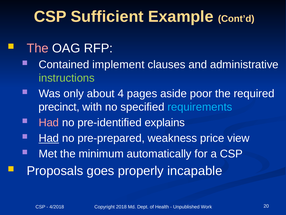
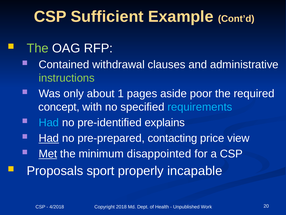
The colour: pink -> light green (38, 48)
implement: implement -> withdrawal (119, 65)
4: 4 -> 1 (121, 93)
precinct: precinct -> concept (59, 107)
Had colour: pink -> light blue (49, 122)
weakness: weakness -> contacting (172, 138)
Met underline: none -> present (48, 154)
automatically: automatically -> disappointed (159, 154)
goes: goes -> sport (101, 171)
